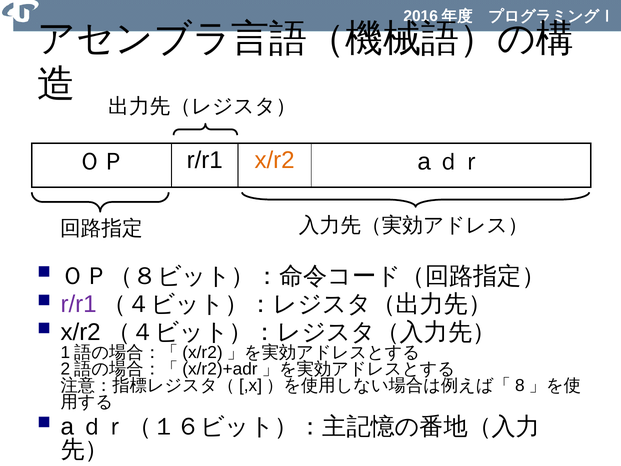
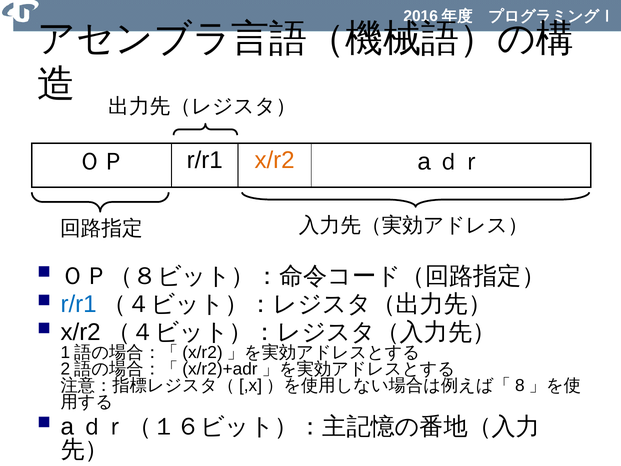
r/r1 colour: purple -> blue (79, 304)
